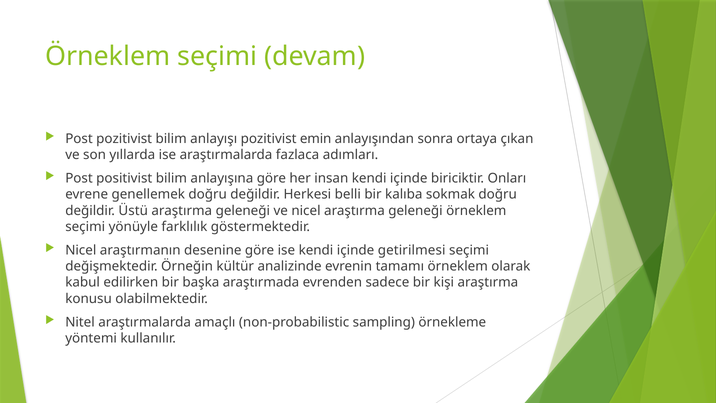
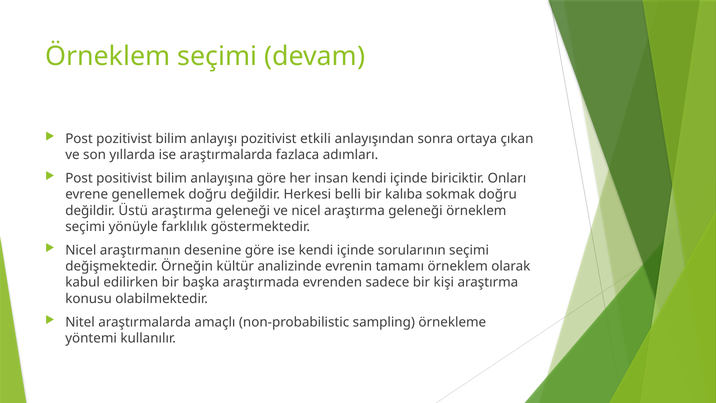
emin: emin -> etkili (316, 139)
getirilmesi: getirilmesi -> sorularının (412, 250)
